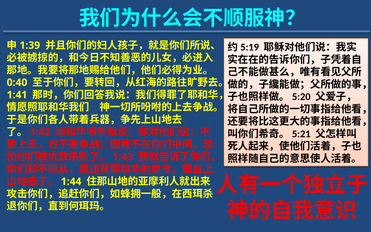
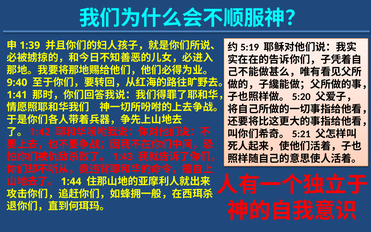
0:40: 0:40 -> 9:40 (17, 82)
